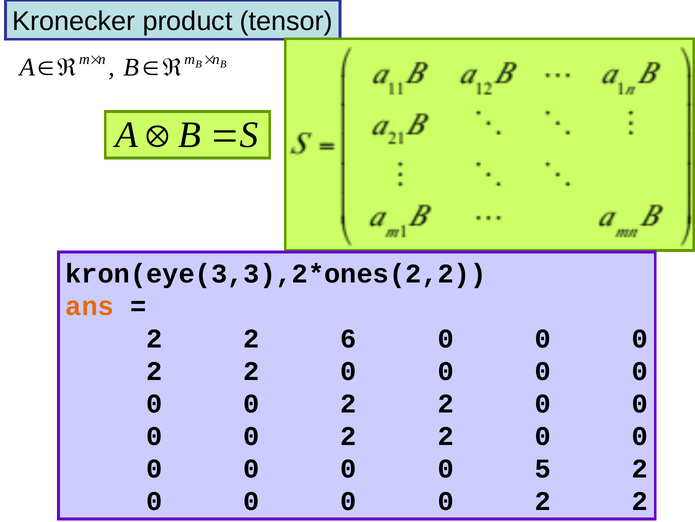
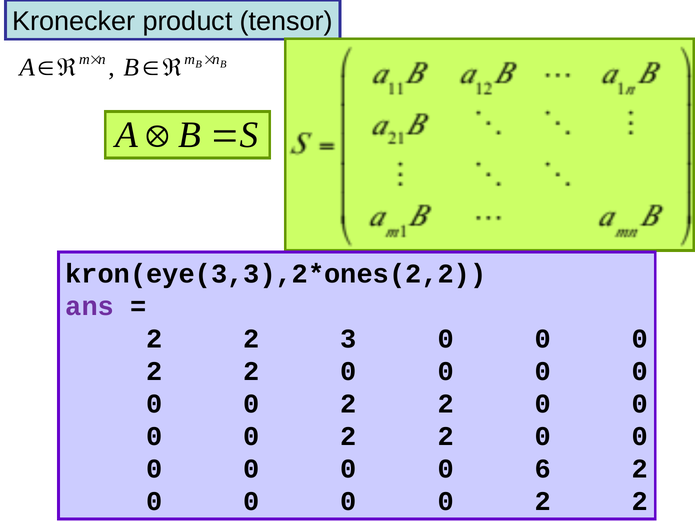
ans colour: orange -> purple (90, 306)
6: 6 -> 3 (349, 338)
5: 5 -> 6 (543, 468)
